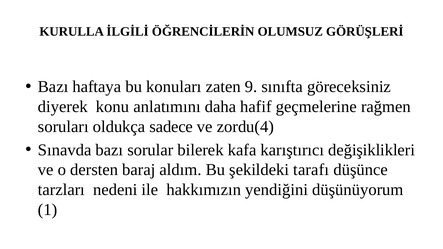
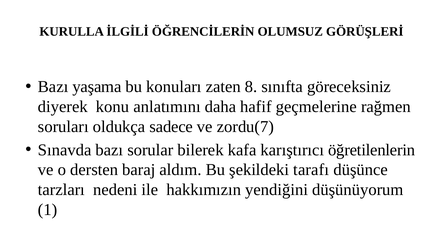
haftaya: haftaya -> yaşama (97, 87)
9: 9 -> 8 (251, 87)
zordu(4: zordu(4 -> zordu(7 (245, 127)
değişiklikleri: değişiklikleri -> öğretilenlerin (372, 150)
